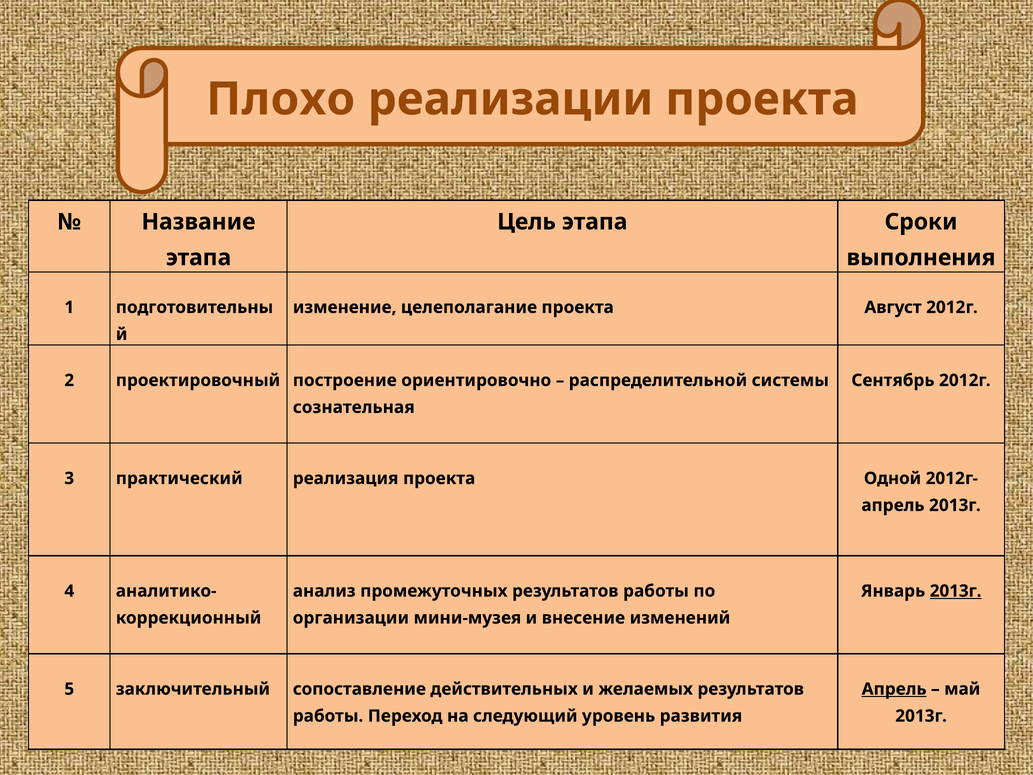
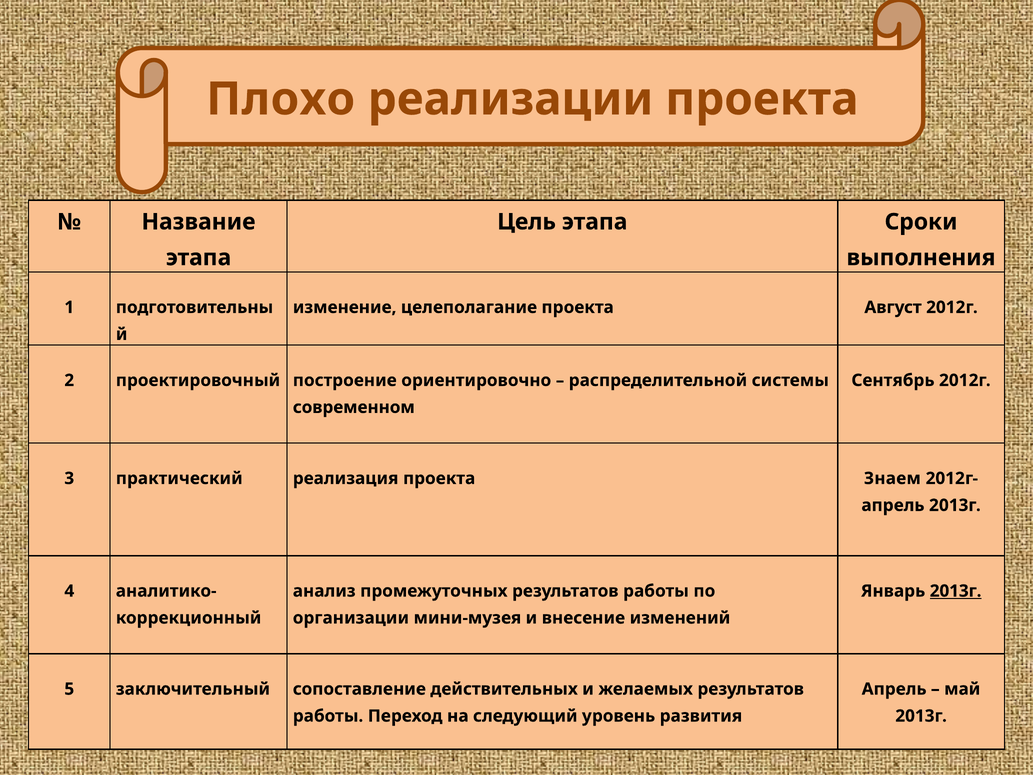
сознательная: сознательная -> современном (354, 407)
Одной: Одной -> Знаем (892, 478)
Апрель underline: present -> none (894, 689)
